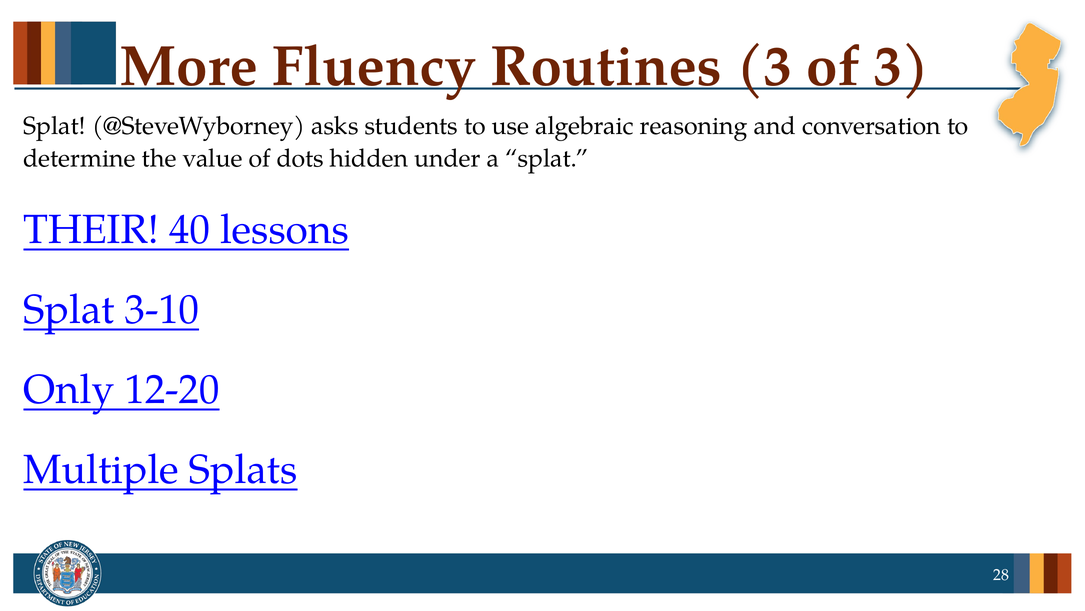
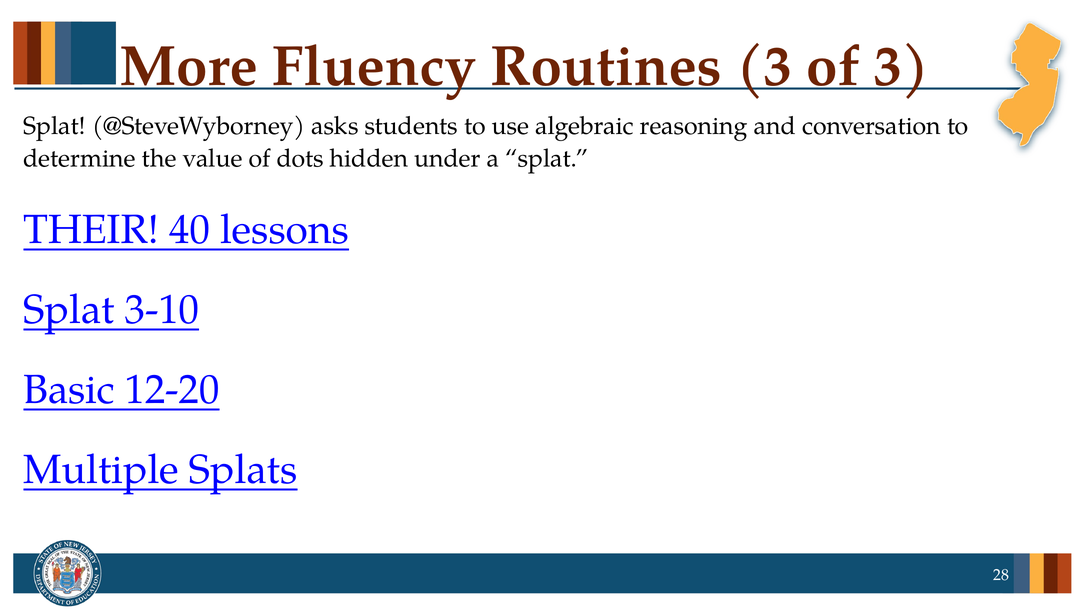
Only: Only -> Basic (69, 389)
